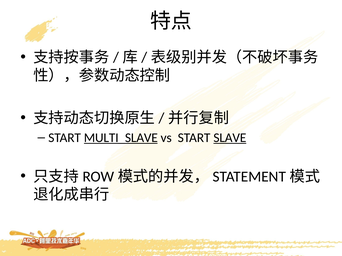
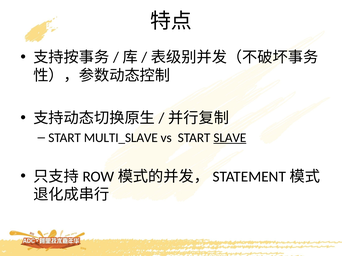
MULTI_SLAVE underline: present -> none (121, 138)
